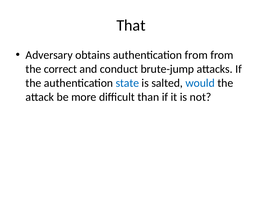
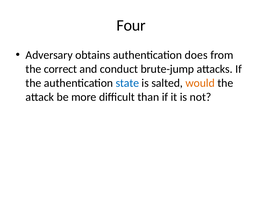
That: That -> Four (131, 25)
authentication from: from -> does (196, 55)
would colour: blue -> orange (200, 83)
